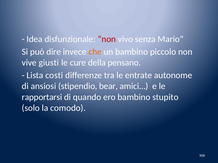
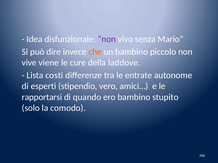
non colour: red -> purple (107, 39)
giusti: giusti -> viene (49, 63)
pensano: pensano -> laddove (124, 63)
ansiosi: ansiosi -> esperti (43, 86)
bear: bear -> vero (108, 86)
